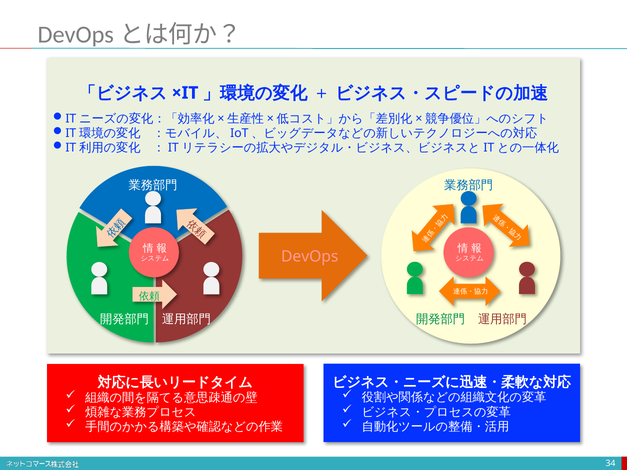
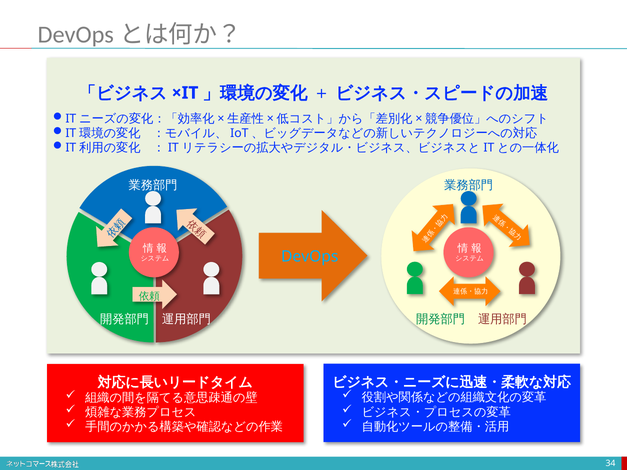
DevOps colour: pink -> light blue (310, 257)
